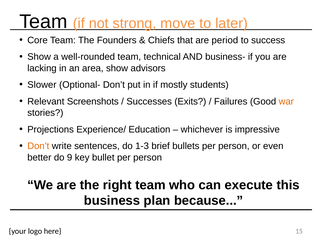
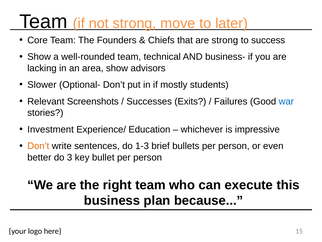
are period: period -> strong (225, 40)
war colour: orange -> blue (286, 101)
Projections: Projections -> Investment (51, 129)
9: 9 -> 3 (70, 157)
